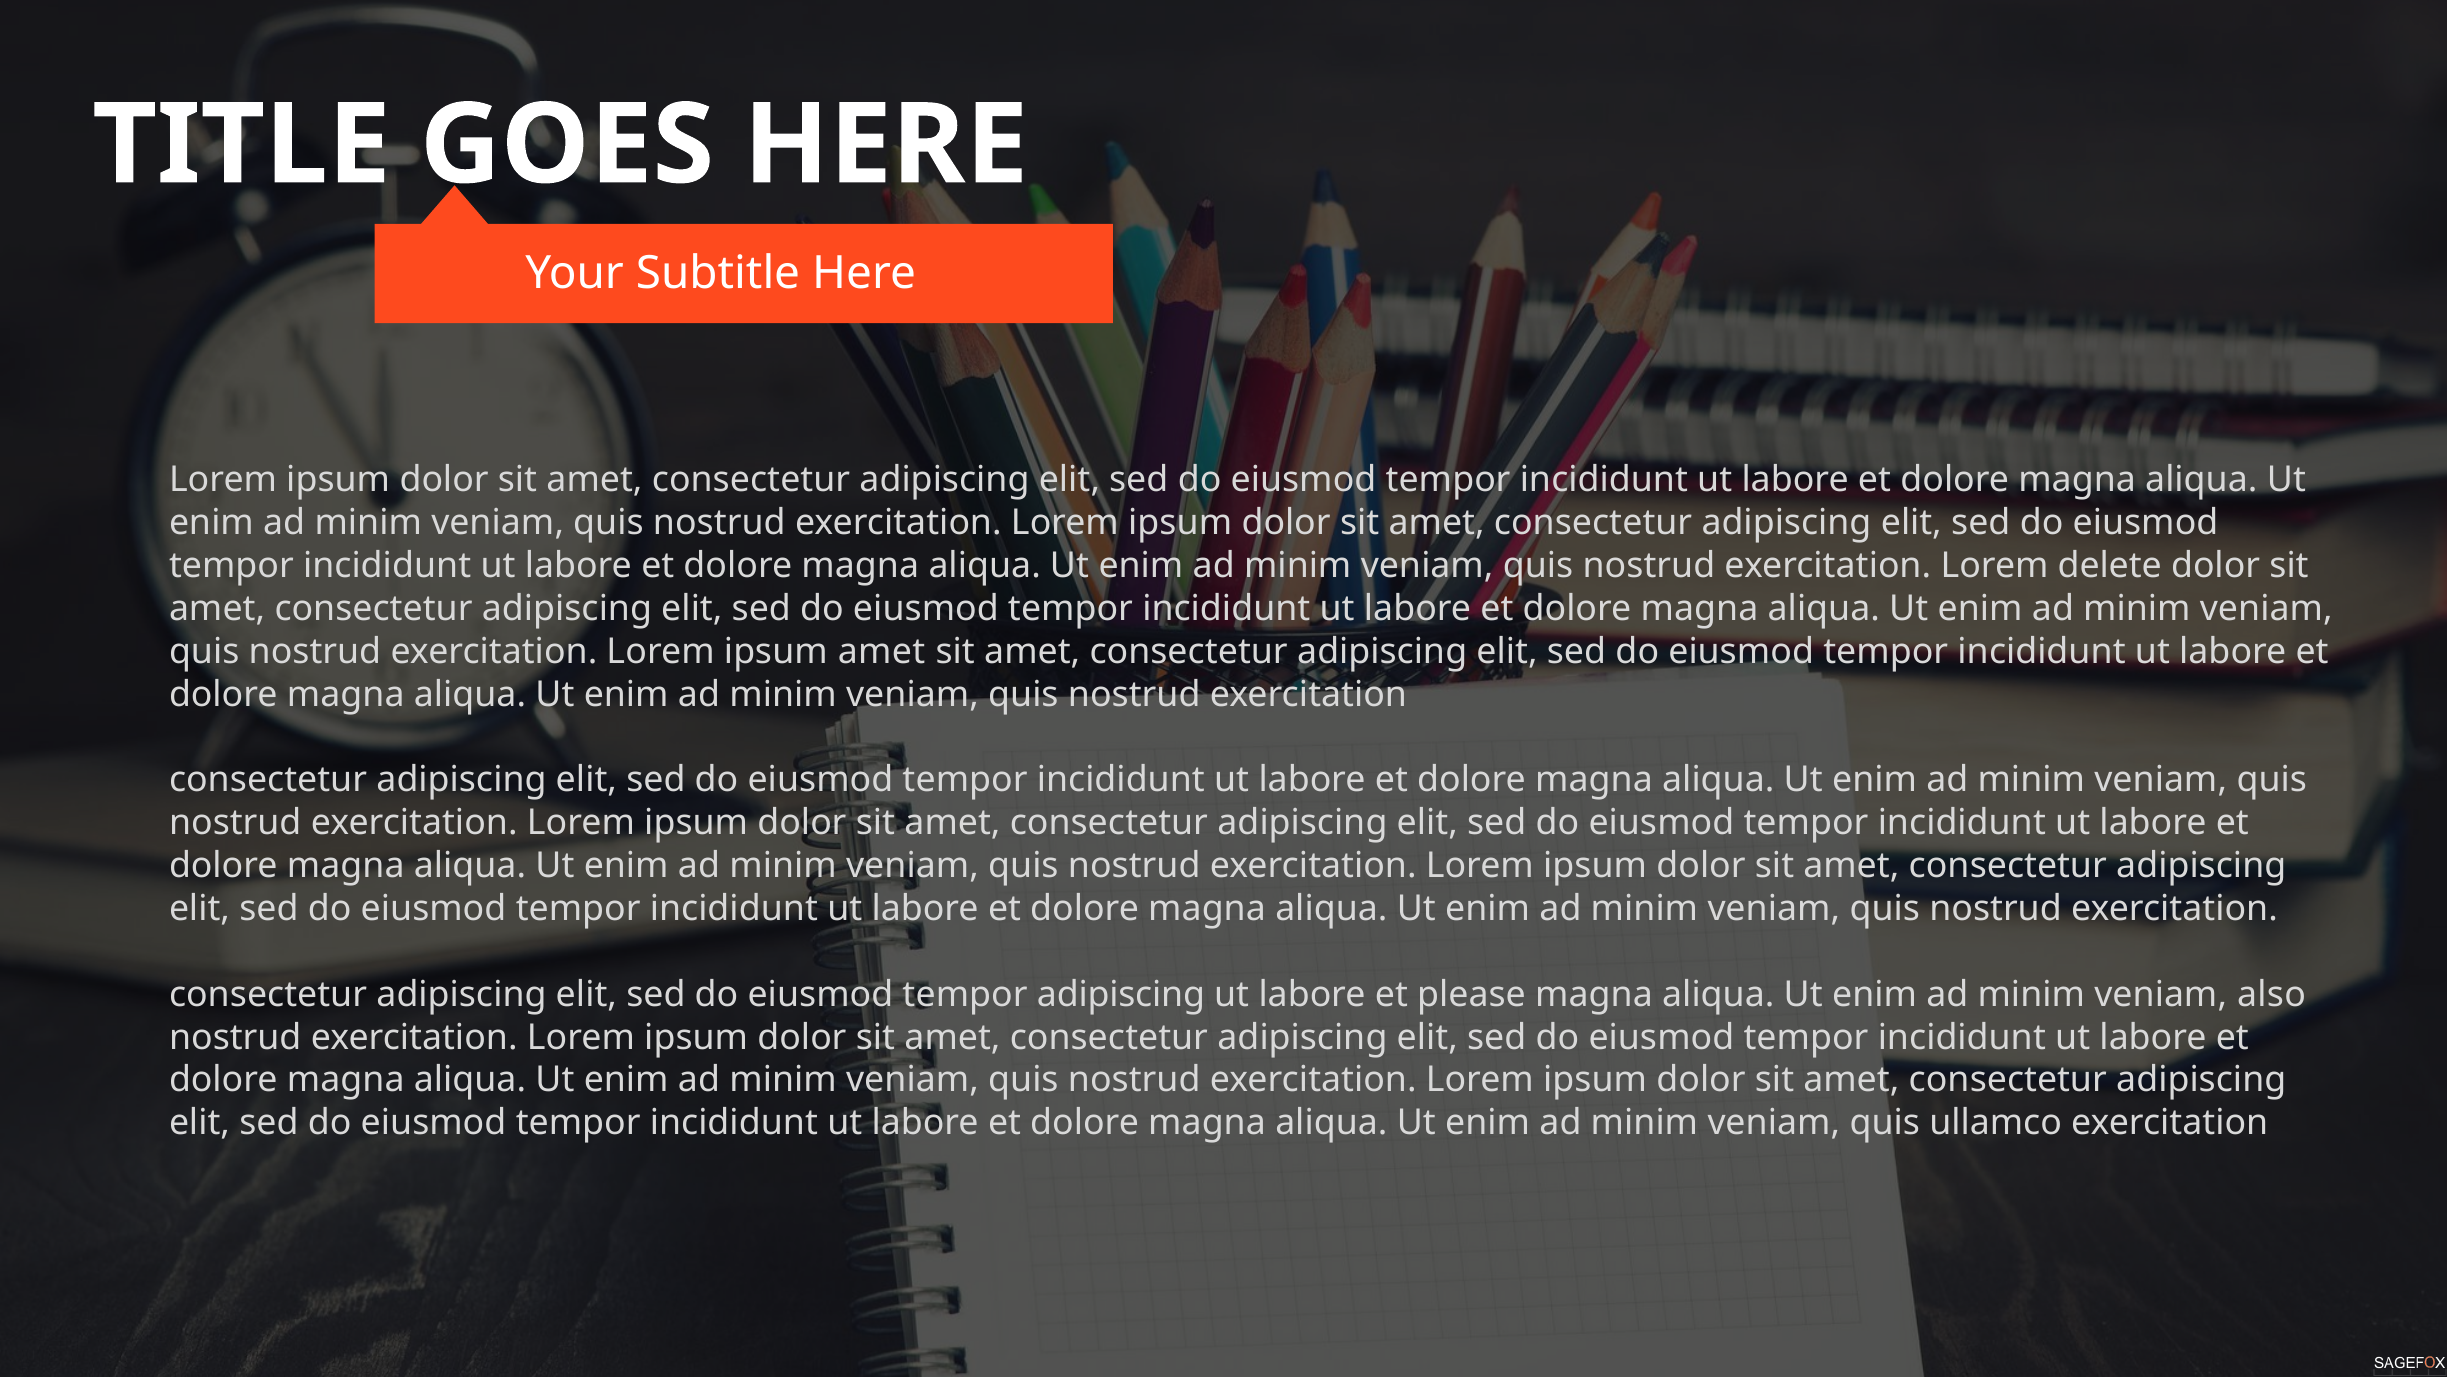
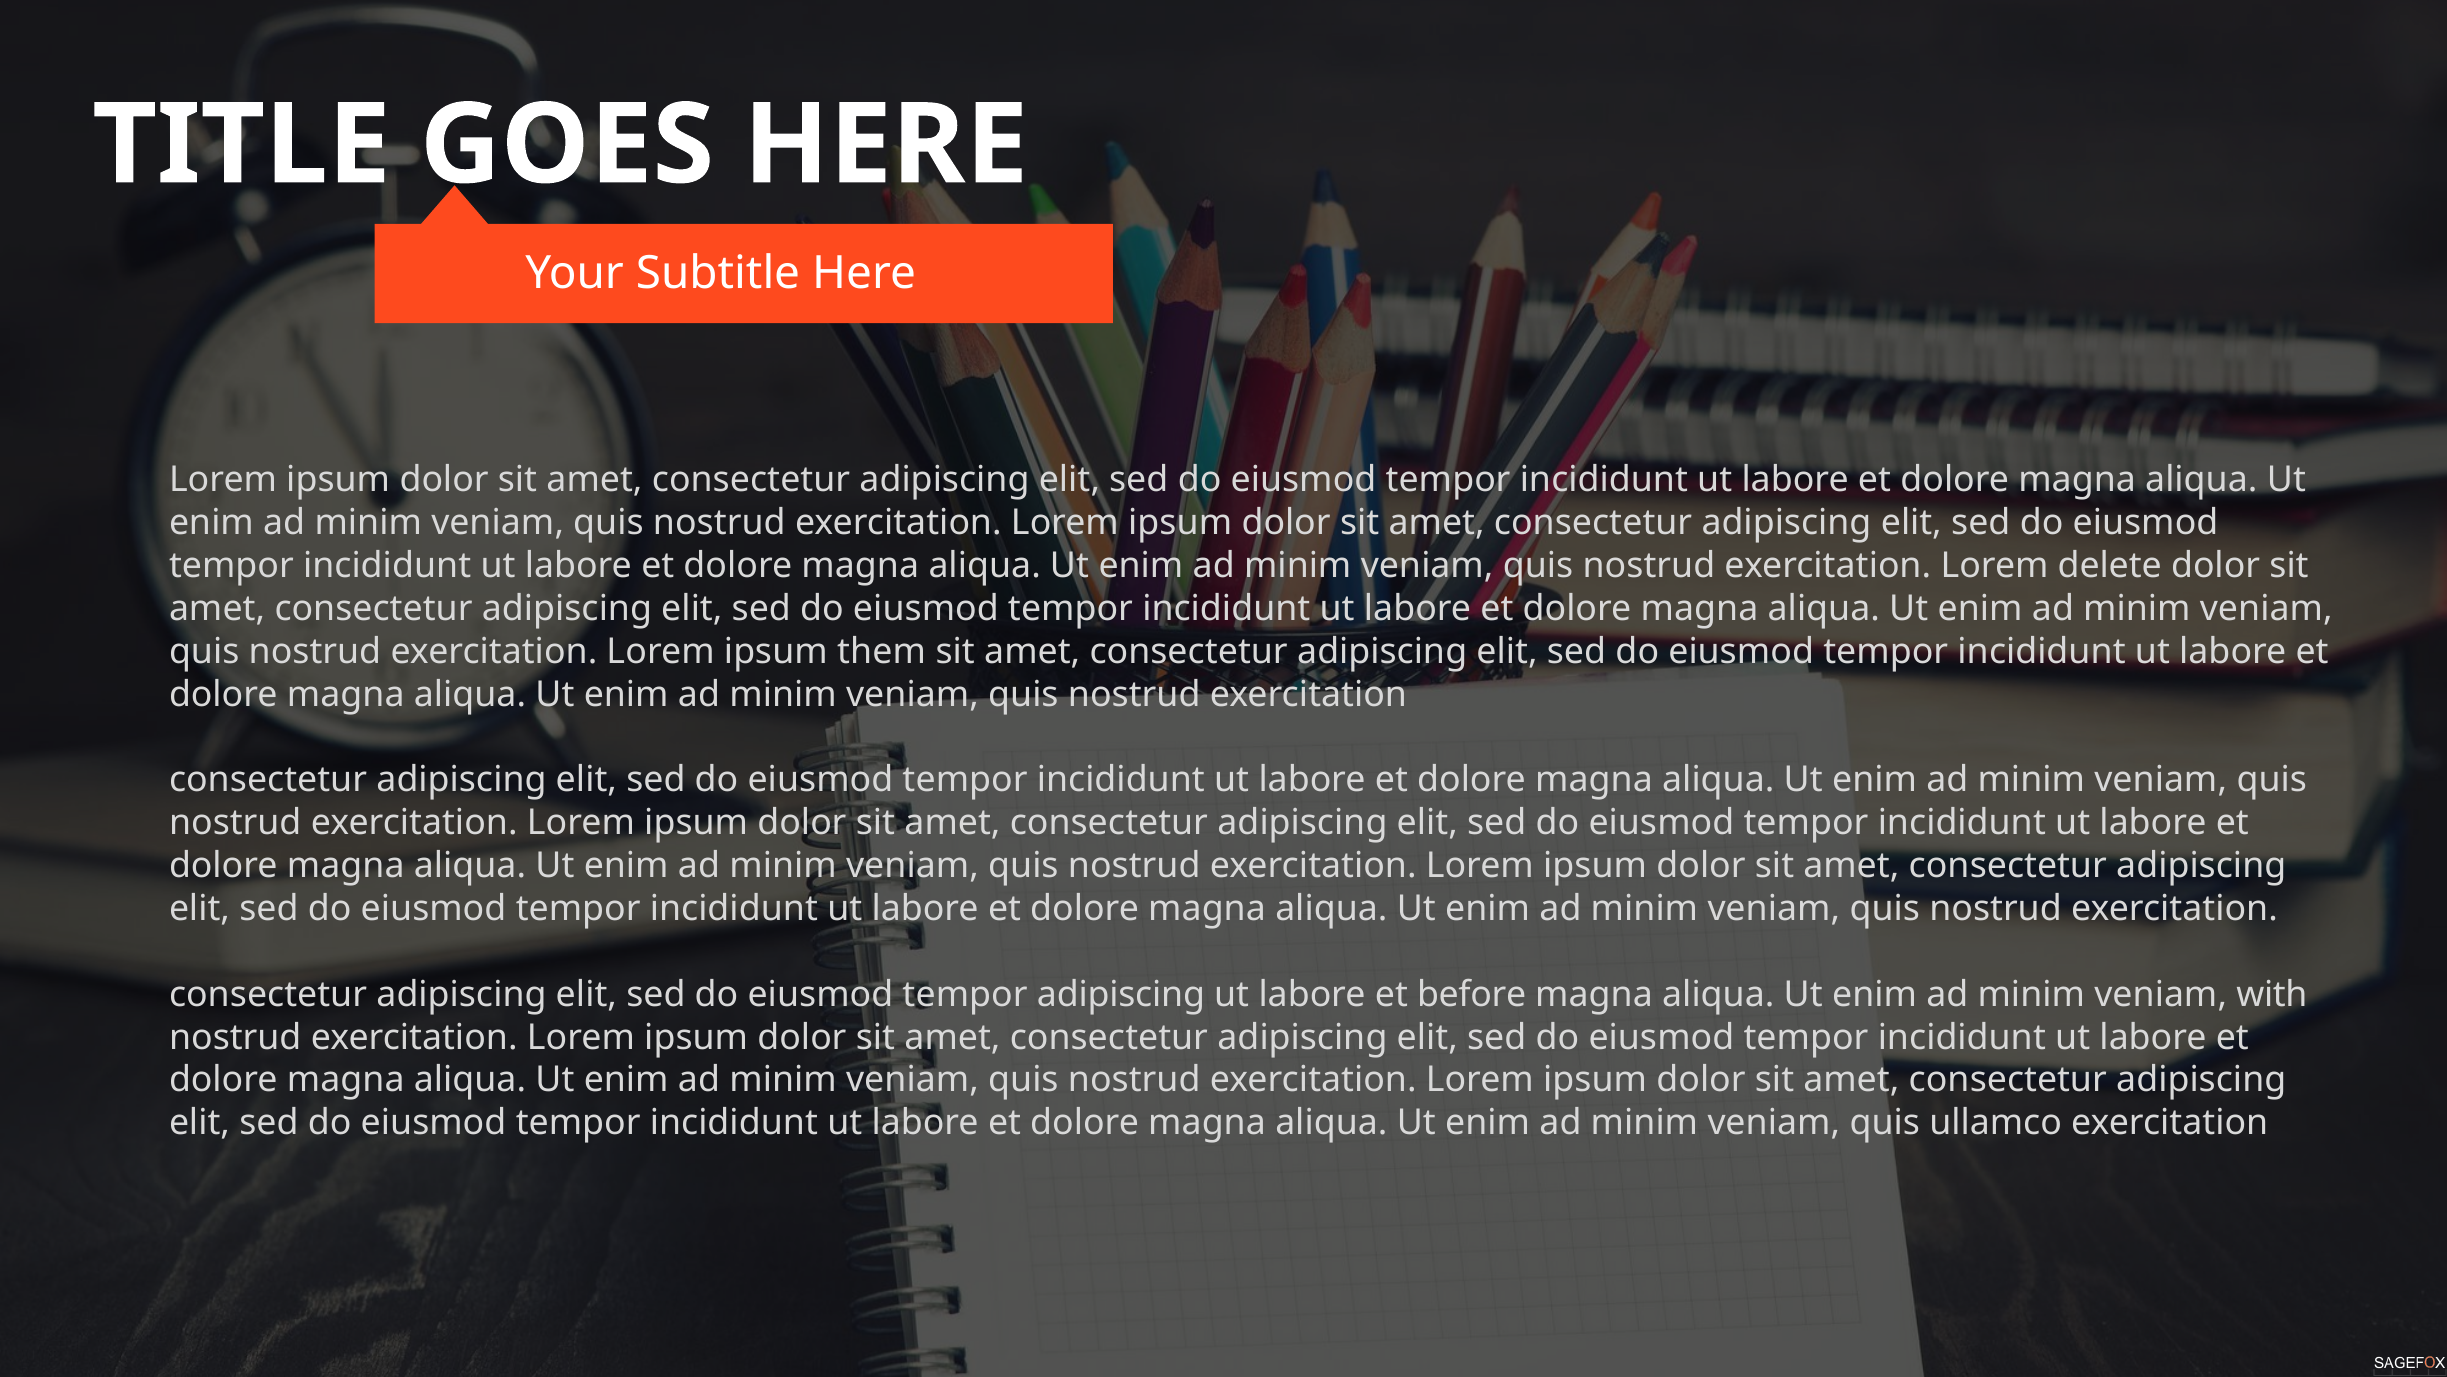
ipsum amet: amet -> them (882, 651)
please: please -> before (1472, 994)
also: also -> with (2272, 994)
